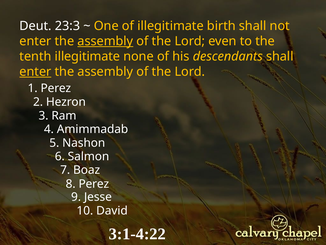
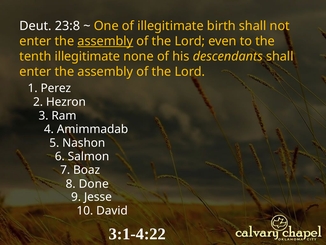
23:3: 23:3 -> 23:8 (67, 26)
enter underline: present -> none (35, 72)
8 Perez: Perez -> Done (94, 184)
